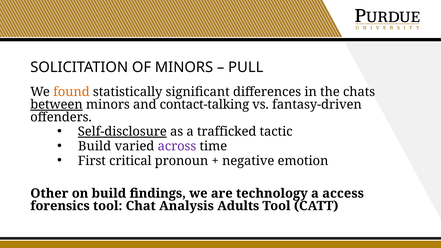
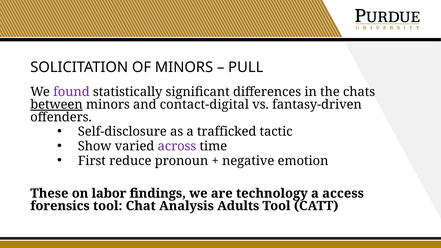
found colour: orange -> purple (71, 92)
contact-talking: contact-talking -> contact-digital (204, 105)
Self-disclosure underline: present -> none (122, 132)
Build: Build -> Show (95, 146)
critical: critical -> reduce (130, 161)
Other: Other -> These (49, 193)
on build: build -> labor (109, 193)
